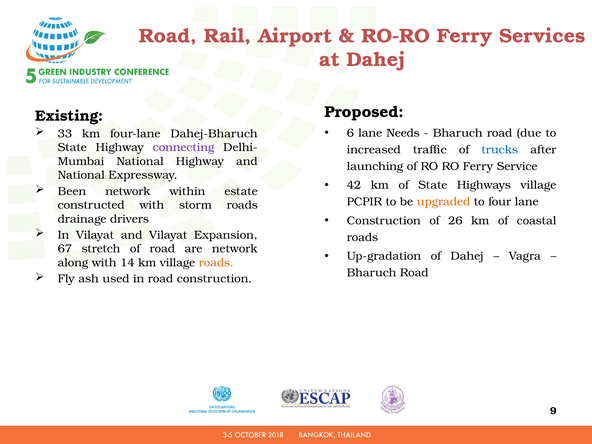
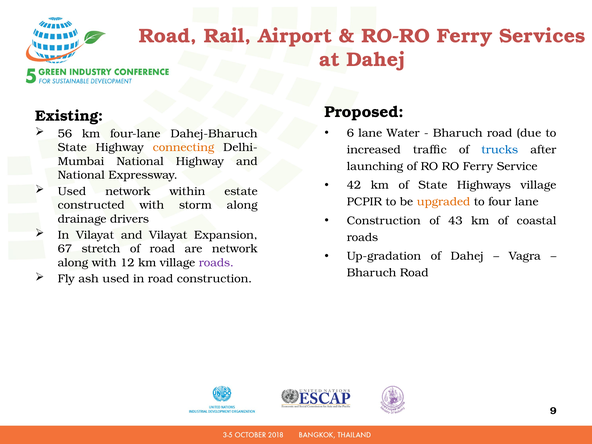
Needs: Needs -> Water (403, 133)
33: 33 -> 56 (65, 134)
connecting colour: purple -> orange (183, 147)
Been: Been -> Used (72, 191)
storm roads: roads -> along (242, 205)
26: 26 -> 43 (455, 221)
14: 14 -> 12 (127, 263)
roads colour: orange -> purple (216, 263)
